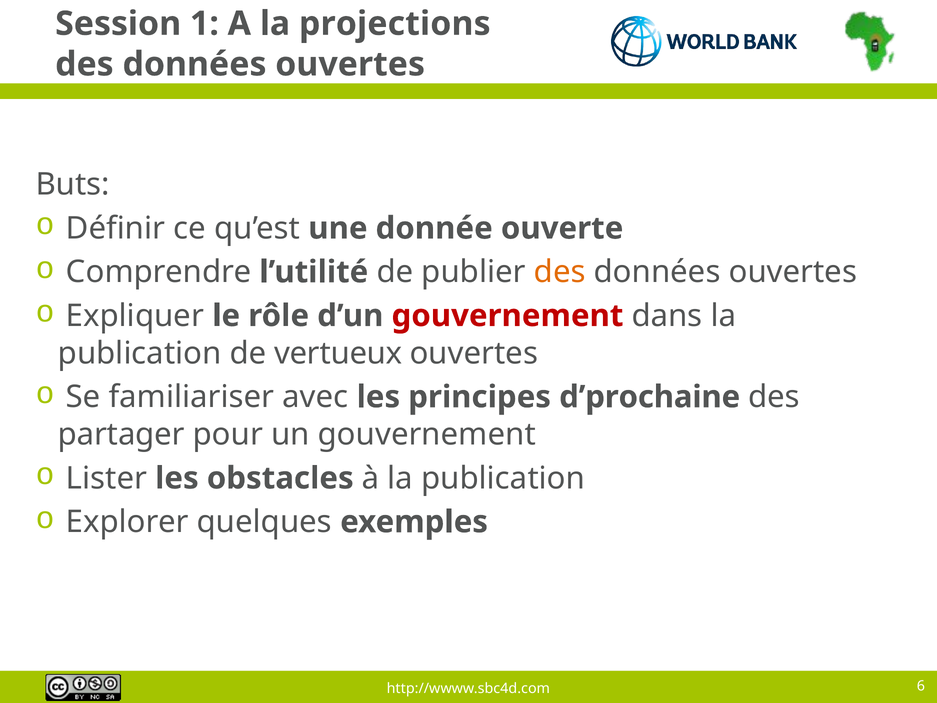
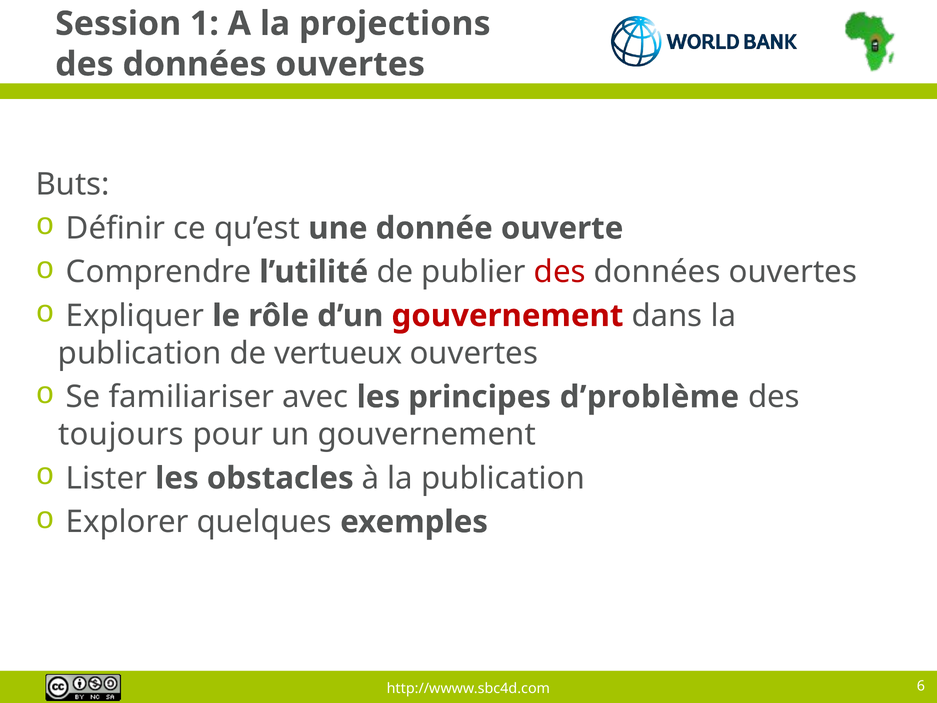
des colour: orange -> red (560, 272)
d’prochaine: d’prochaine -> d’problème (649, 397)
partager: partager -> toujours (121, 434)
